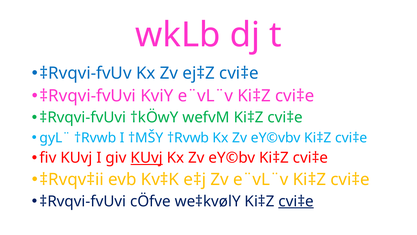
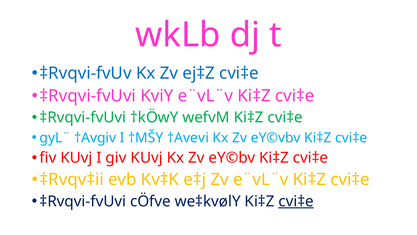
gyL¨ †Rvwb: †Rvwb -> †Avgiv (95, 137)
†MŠY †Rvwb: †Rvwb -> †Avevi (188, 137)
KUvj underline: present -> none (147, 158)
